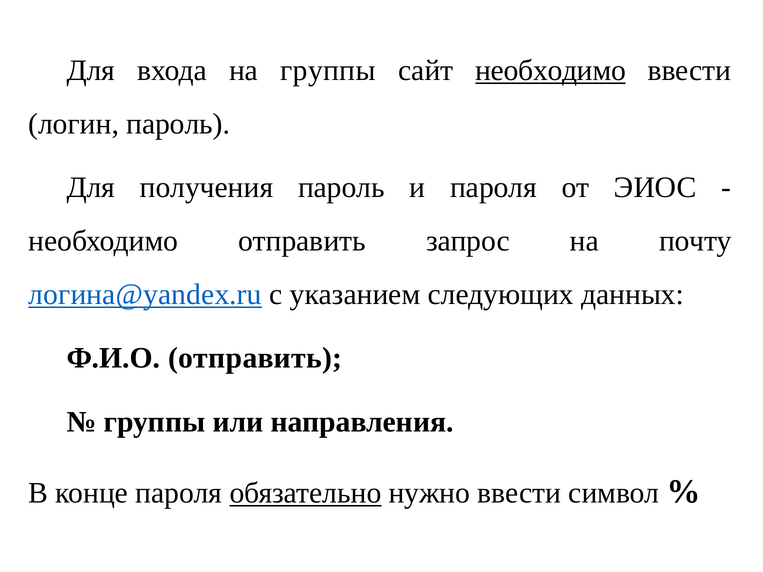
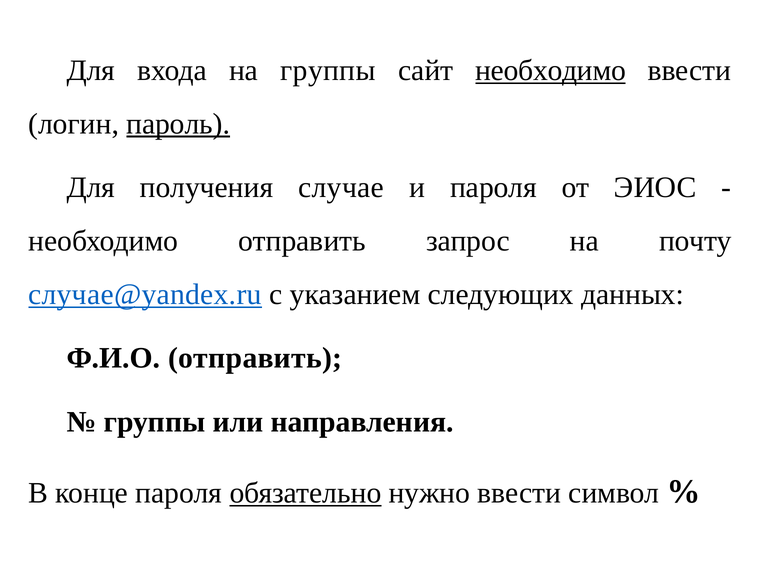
пароль underline: none -> present (178, 124)
получения пароль: пароль -> случае (341, 188)
логина@yandex.ru: логина@yandex.ru -> случае@yandex.ru (145, 294)
